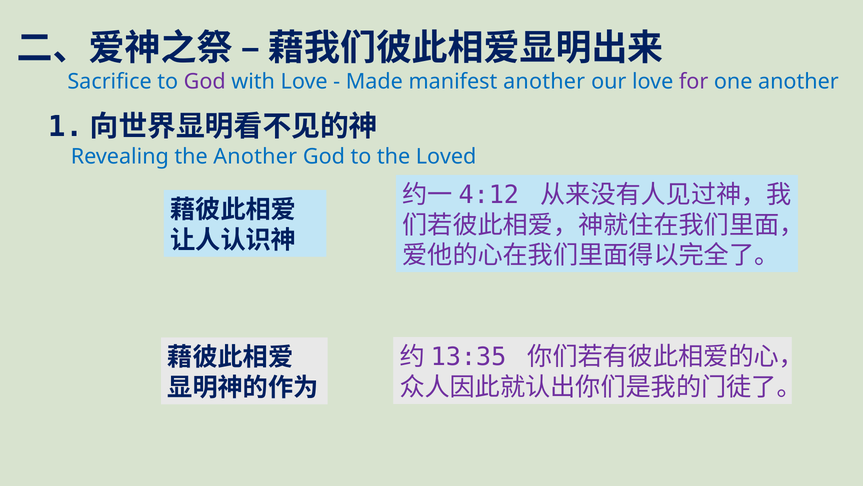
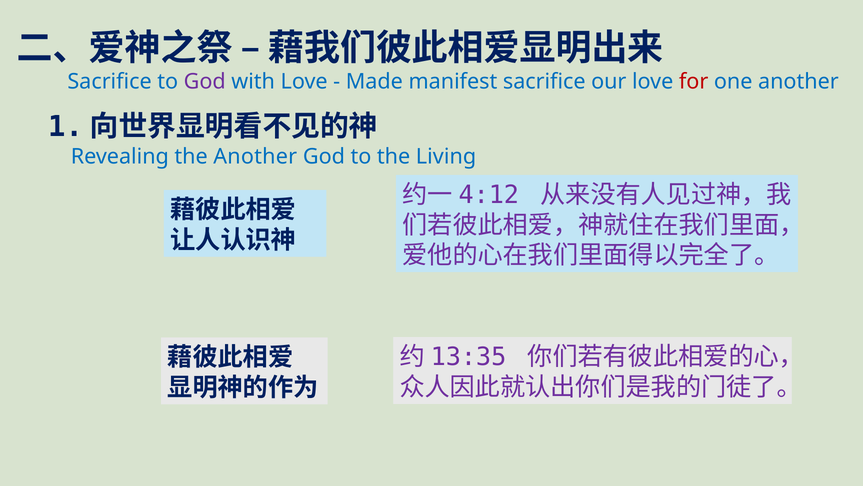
manifest another: another -> sacrifice (544, 82)
for colour: purple -> red (694, 82)
Loved: Loved -> Living (446, 156)
